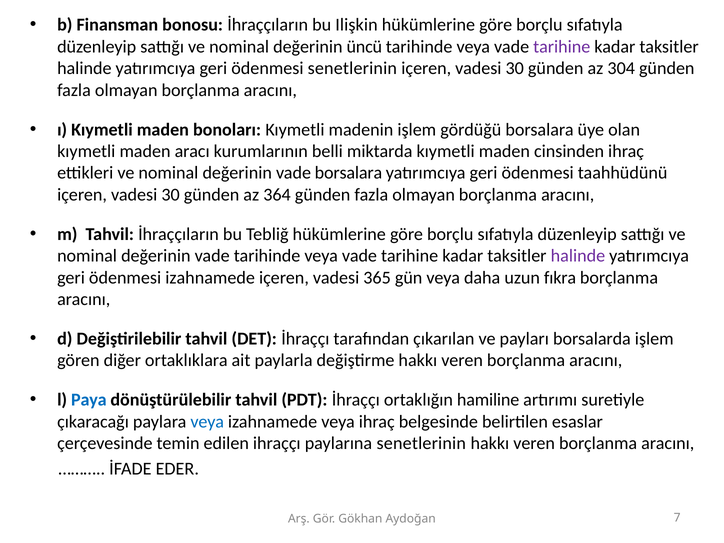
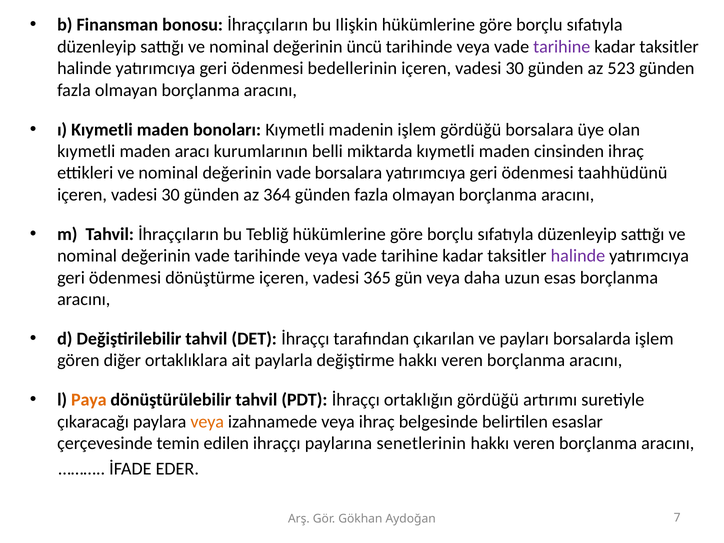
ödenmesi senetlerinin: senetlerinin -> bedellerinin (352, 68)
304: 304 -> 523 (621, 68)
ödenmesi izahnamede: izahnamede -> dönüştürme (210, 278)
fıkra: fıkra -> esas (560, 278)
Paya colour: blue -> orange (89, 400)
ortaklığın hamiline: hamiline -> gördüğü (488, 400)
veya colour: blue -> orange (207, 422)
